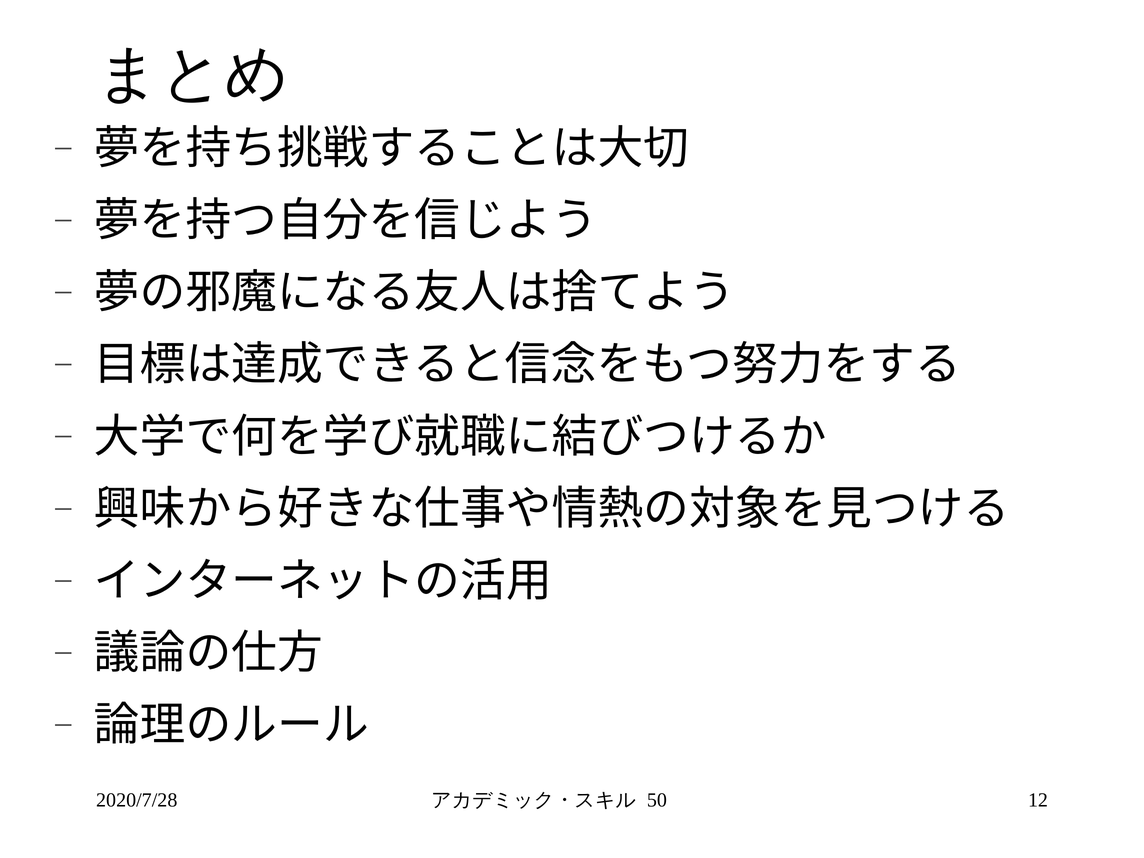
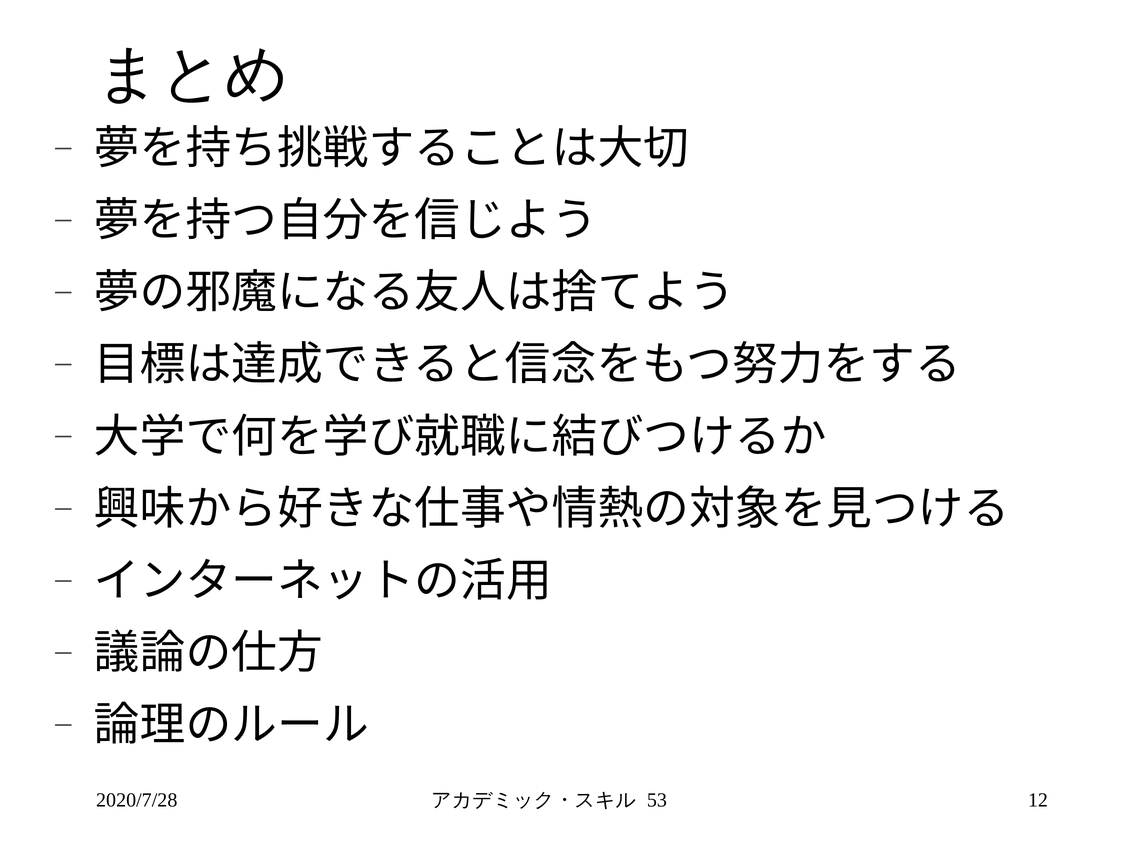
50: 50 -> 53 (657, 800)
